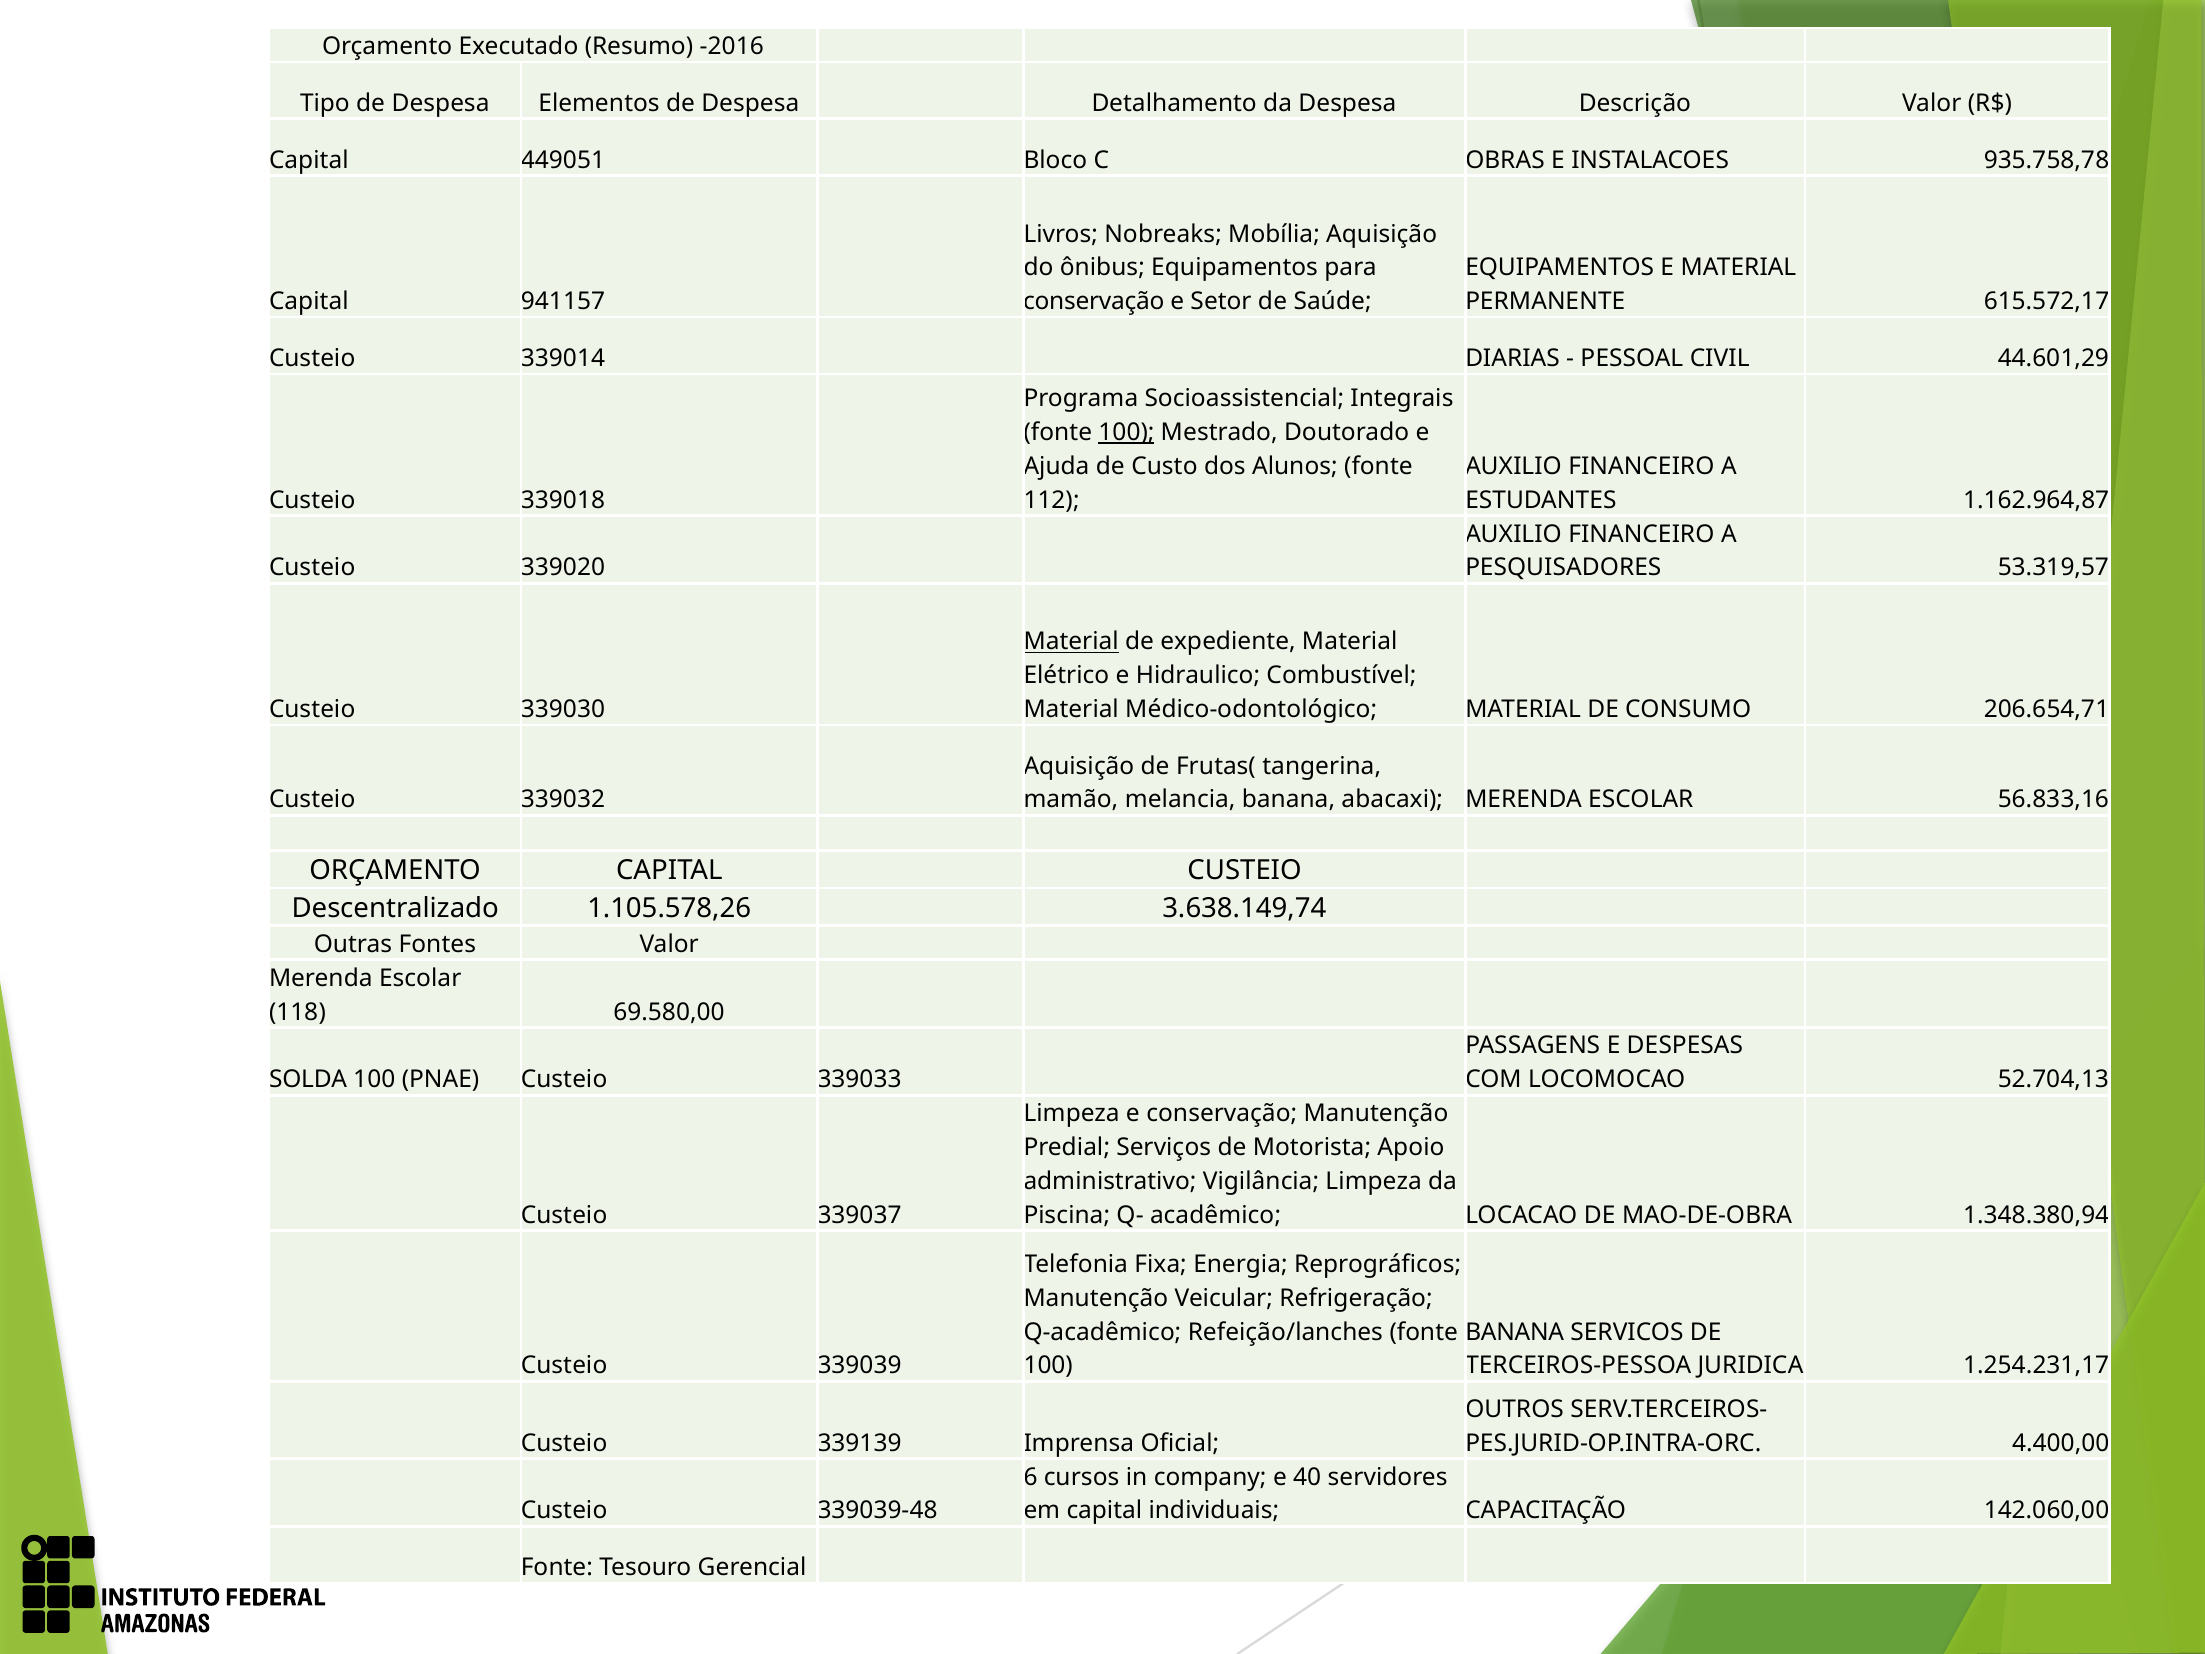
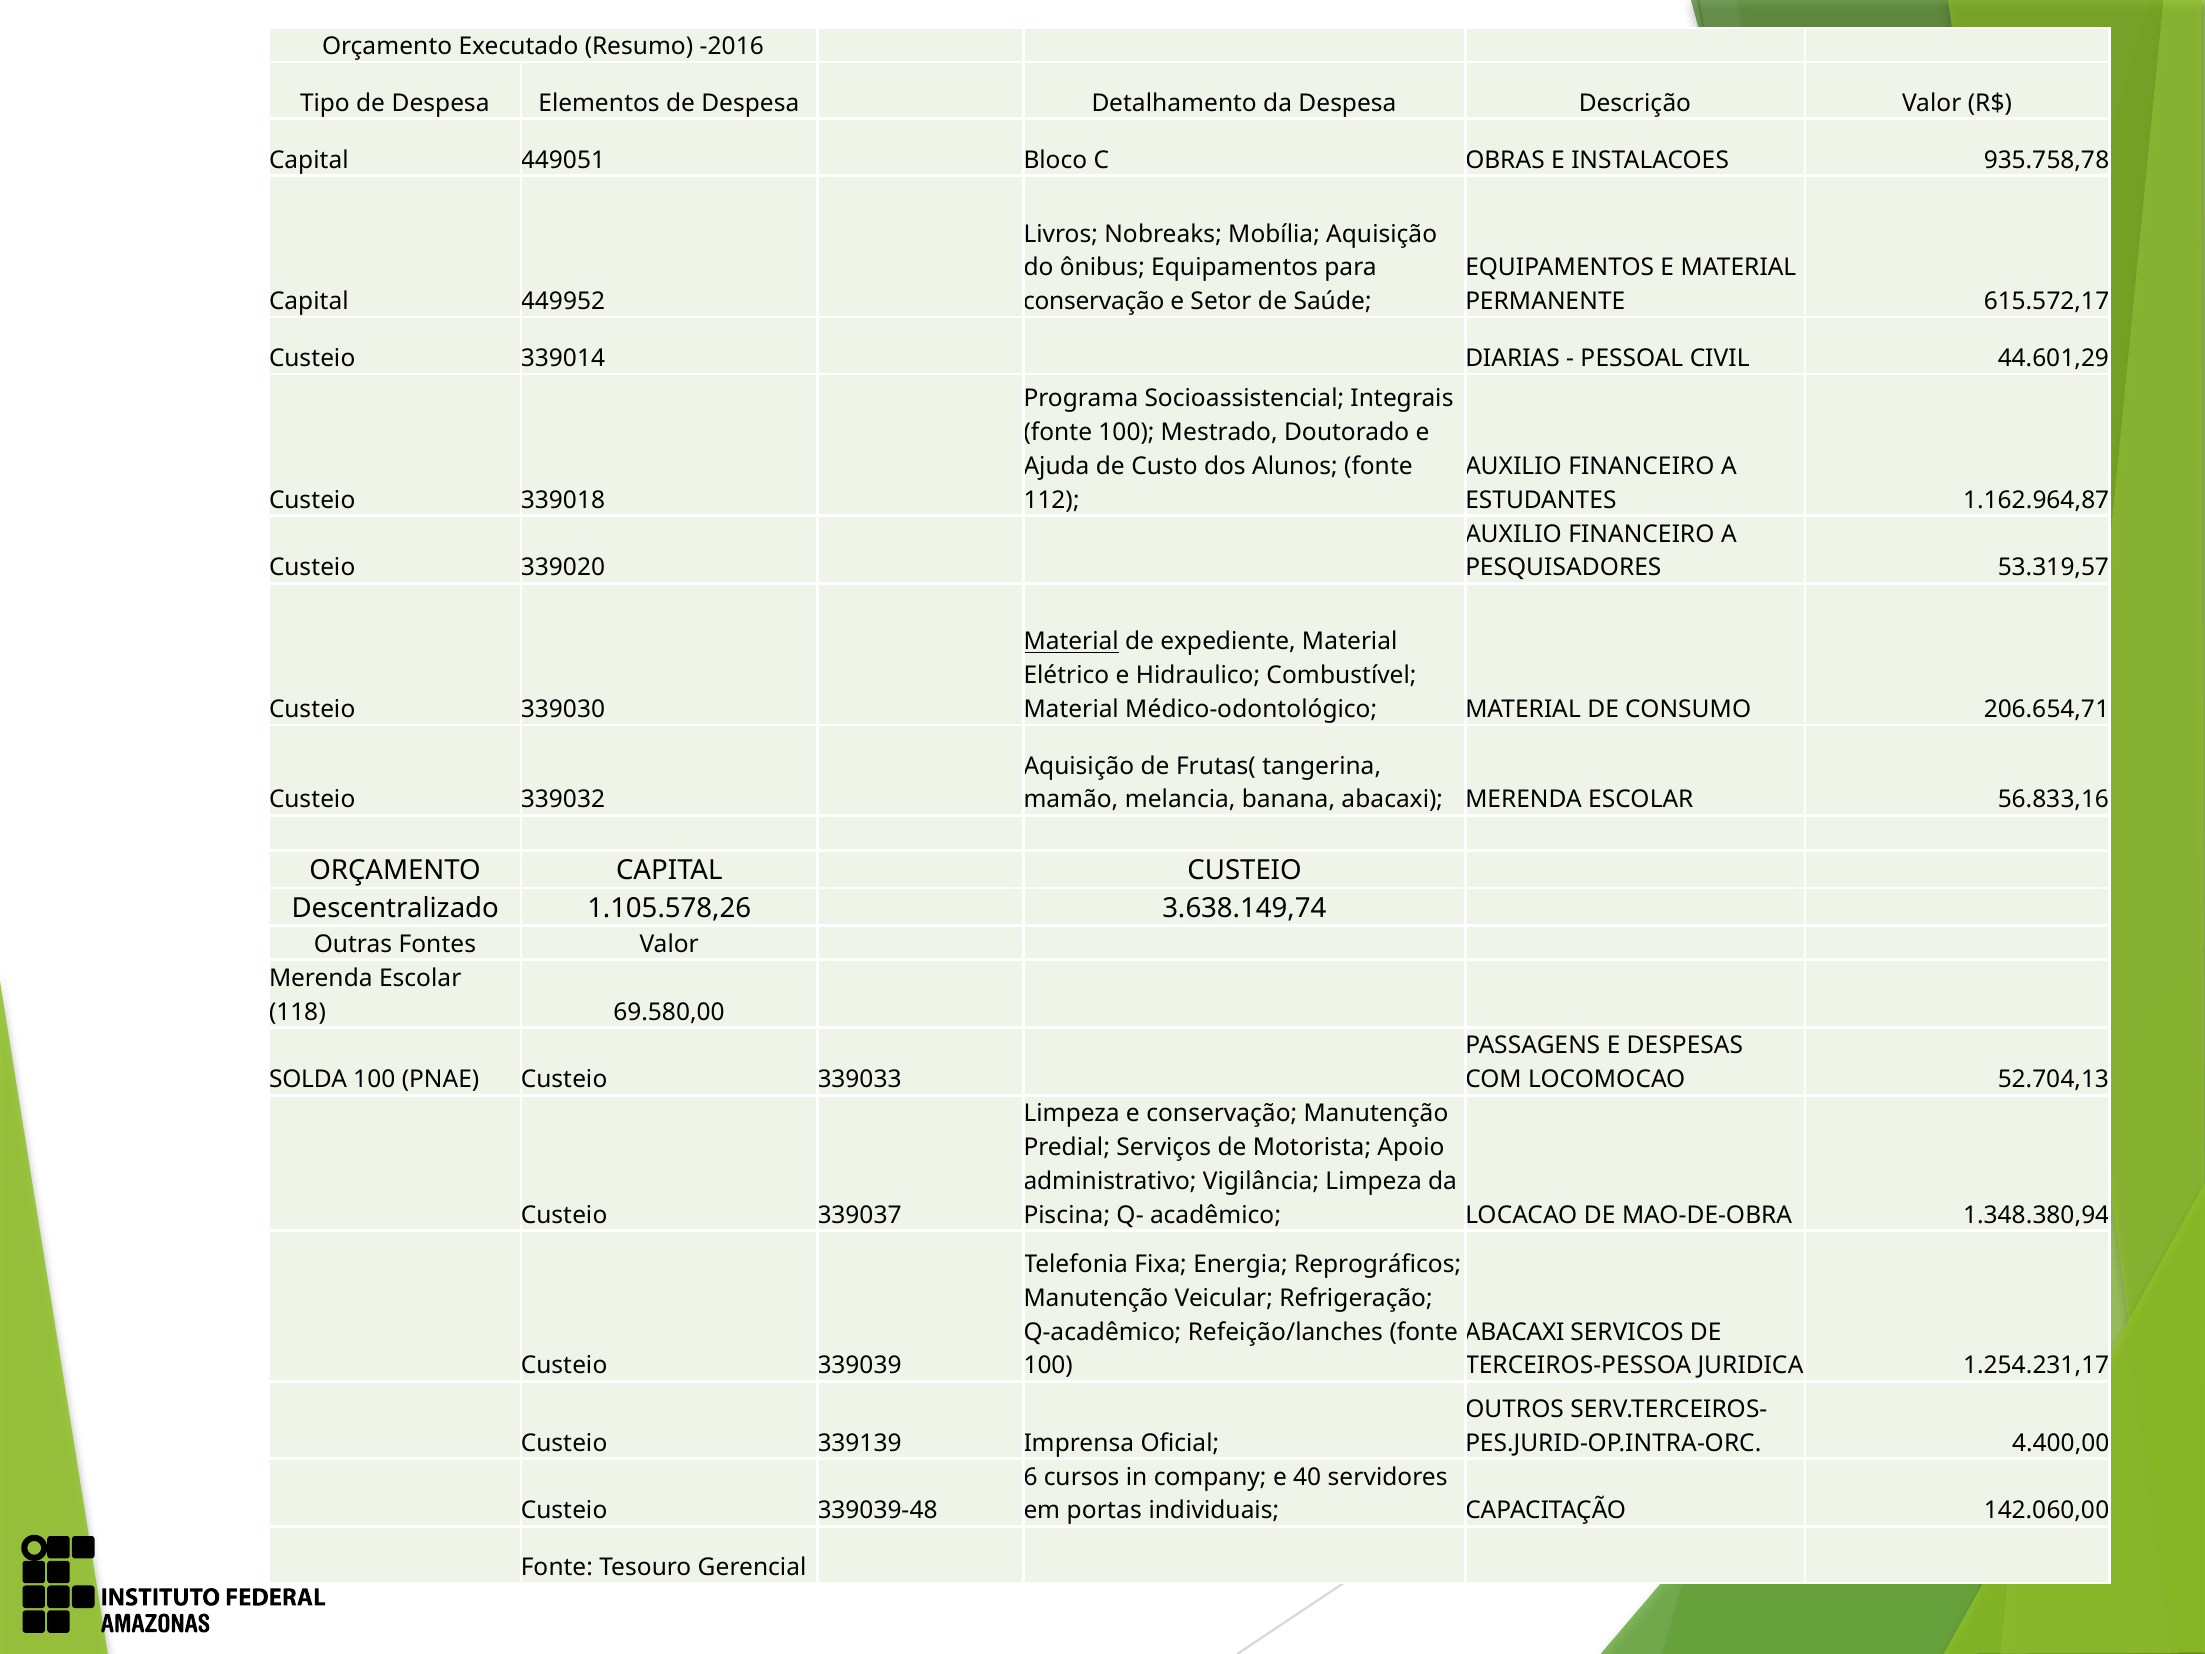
941157: 941157 -> 449952 (563, 302)
100 underline: present -> none (1126, 432)
BANANA: BANANA -> ABACAXI (1515, 1332)
em capital: capital -> portas (1104, 1511)
